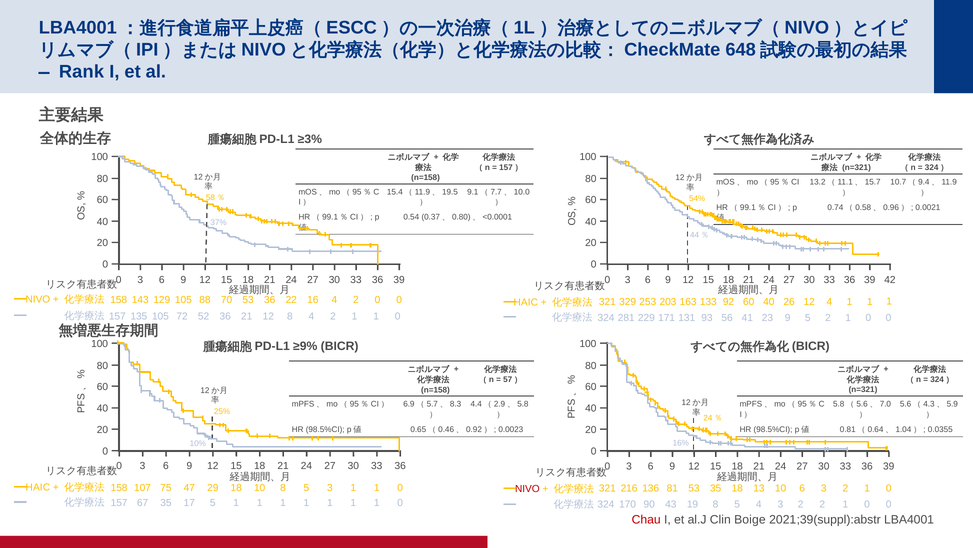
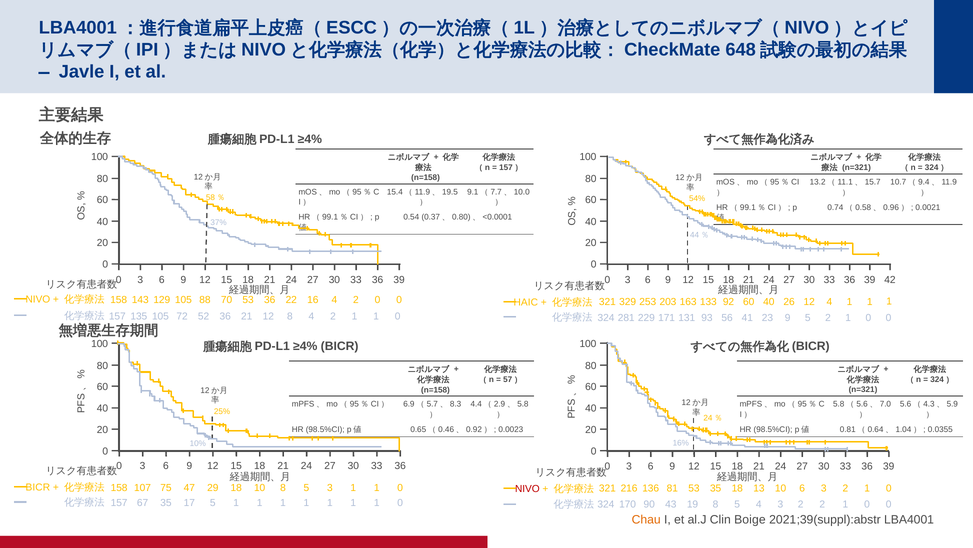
Rank: Rank -> Javle (82, 72)
≥3%: ≥3% -> ≥4% (310, 139)
≥9%: ≥9% -> ≥4% (305, 346)
HAIC: HAIC -> BICR (38, 487)
Chau colour: red -> orange (646, 519)
